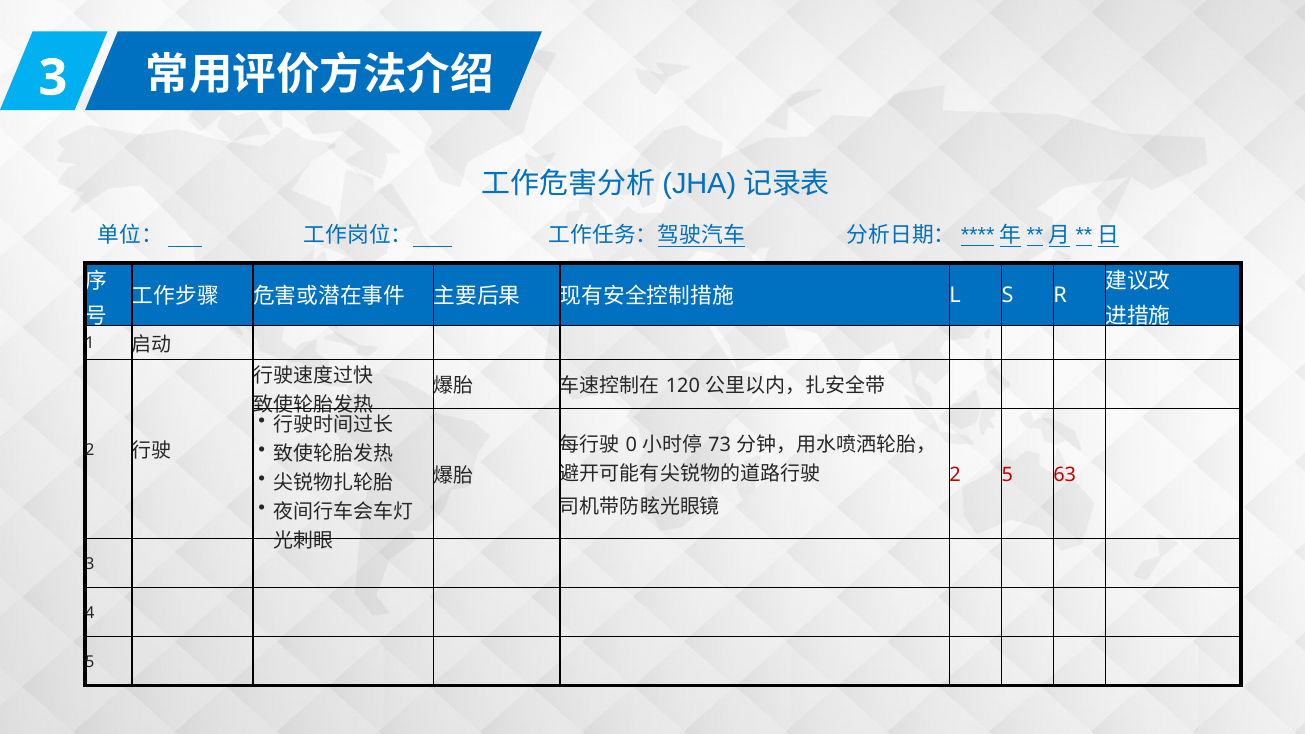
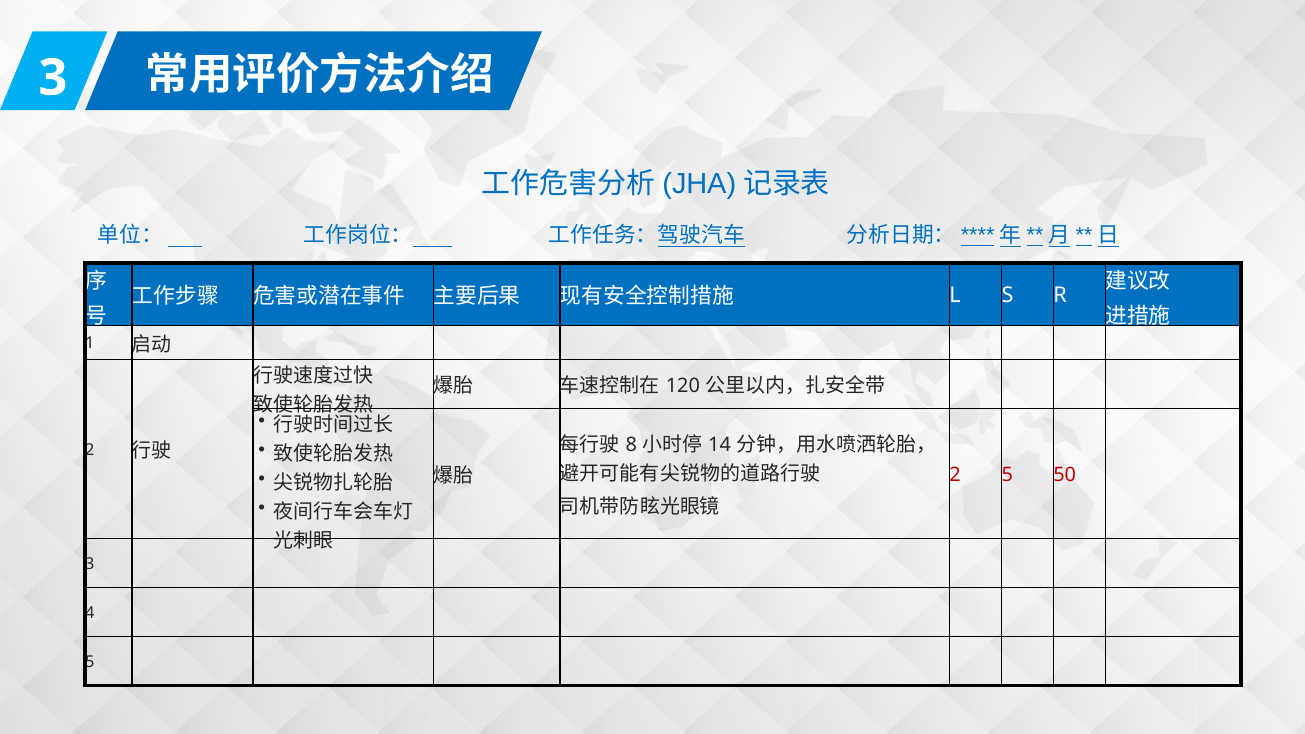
0: 0 -> 8 (631, 445)
73: 73 -> 14 (720, 445)
63: 63 -> 50 (1065, 475)
